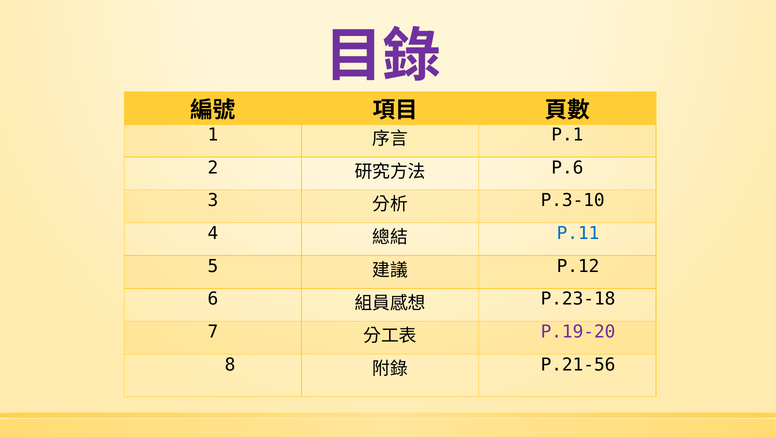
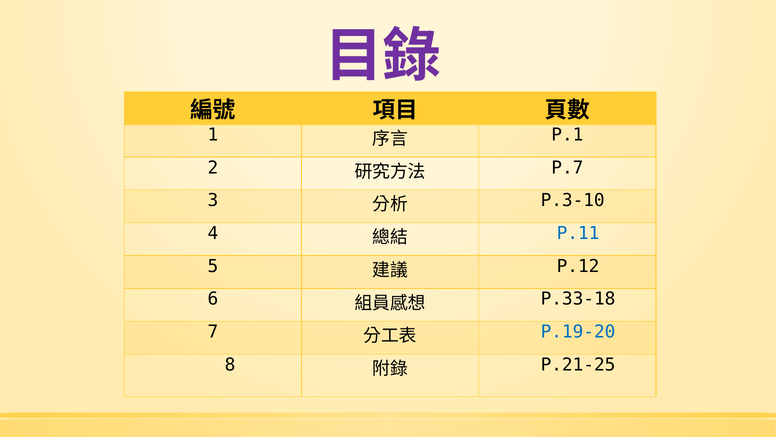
P.6: P.6 -> P.7 (567, 167)
P.23-18: P.23-18 -> P.33-18 (578, 299)
P.19-20 colour: purple -> blue (578, 332)
P.21-56: P.21-56 -> P.21-25 (578, 364)
